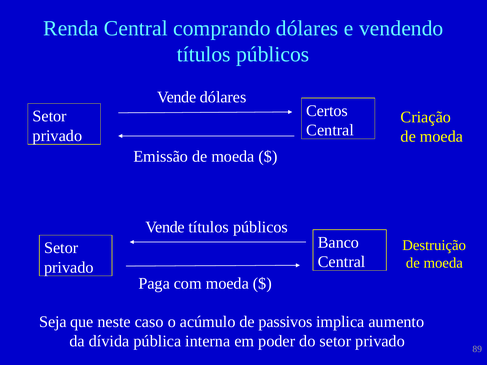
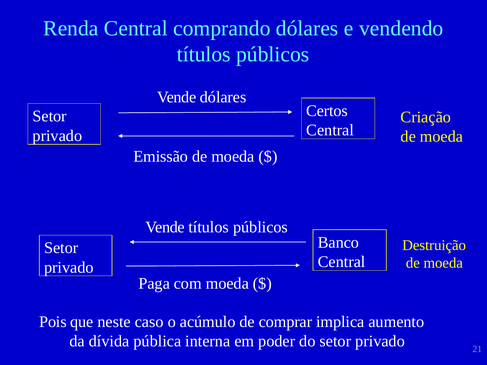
Seja: Seja -> Pois (53, 322)
passivos: passivos -> comprar (285, 322)
89: 89 -> 21 (477, 349)
